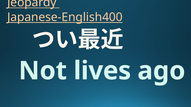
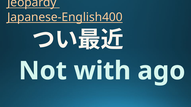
lives: lives -> with (102, 71)
